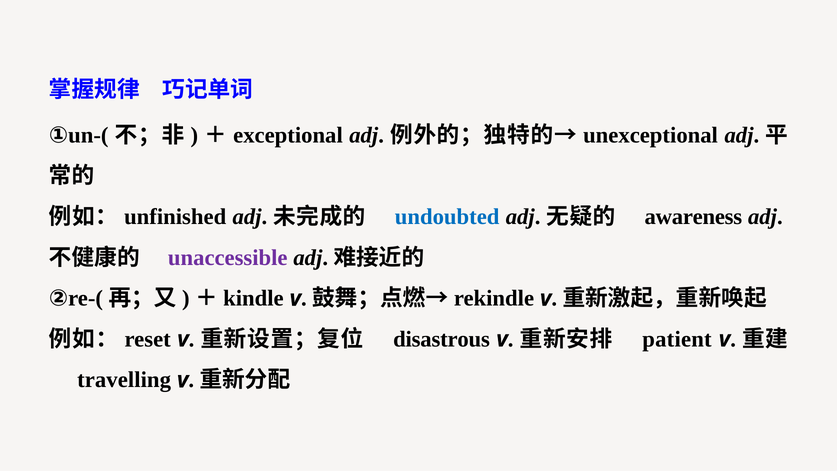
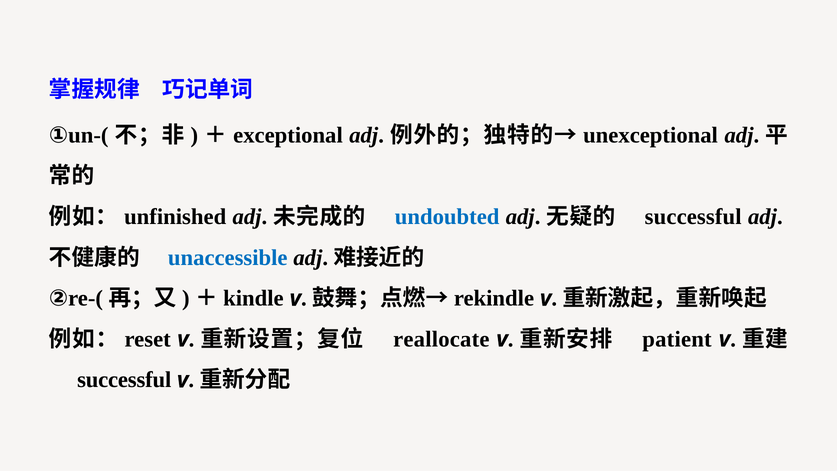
awareness: awareness -> successful (693, 217)
unaccessible colour: purple -> blue (228, 258)
disastrous: disastrous -> reallocate (441, 339)
travelling: travelling -> successful (124, 380)
